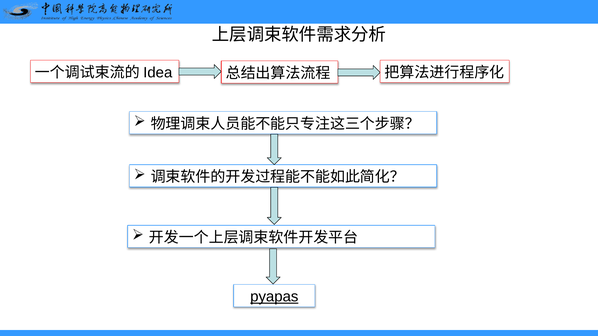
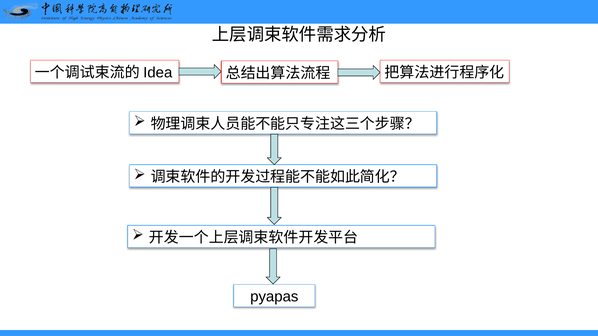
pyapas underline: present -> none (274, 297)
